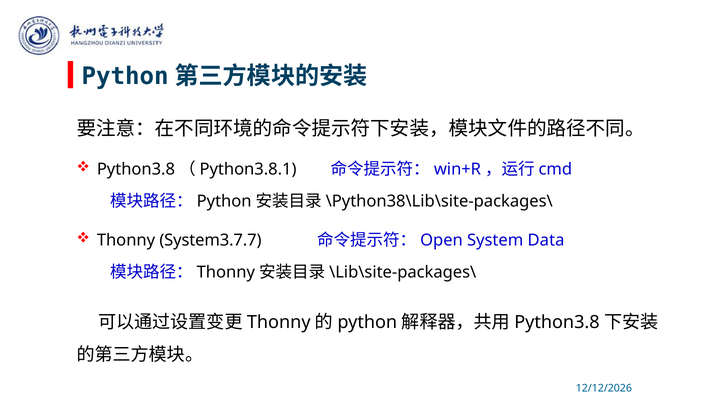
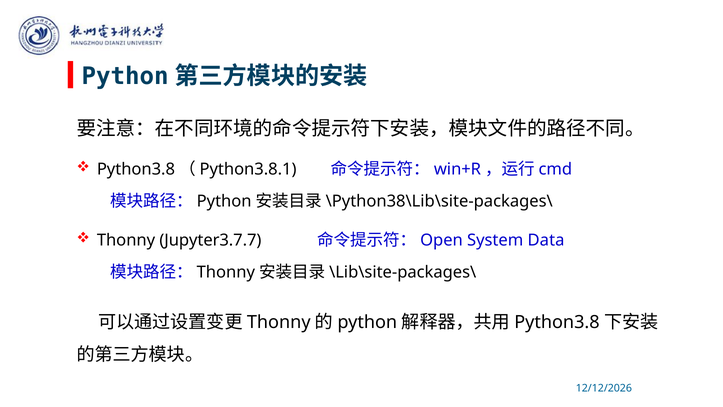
System3.7.7: System3.7.7 -> Jupyter3.7.7 (210, 240)
